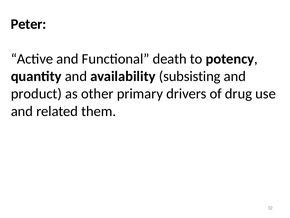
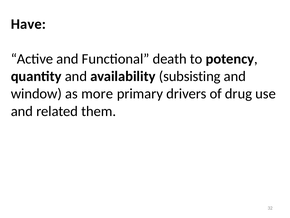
Peter: Peter -> Have (28, 24)
product: product -> window (36, 94)
other: other -> more (97, 94)
